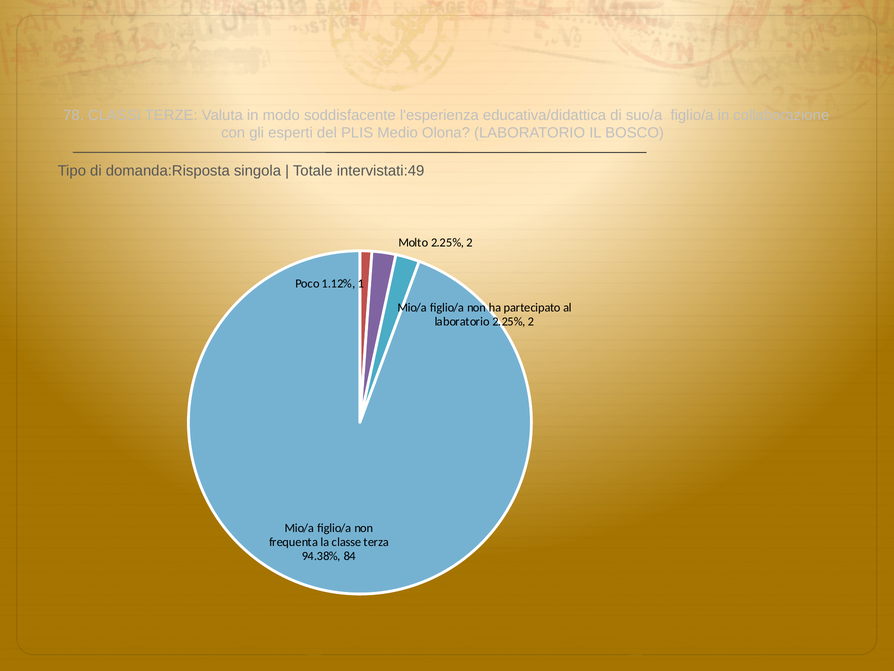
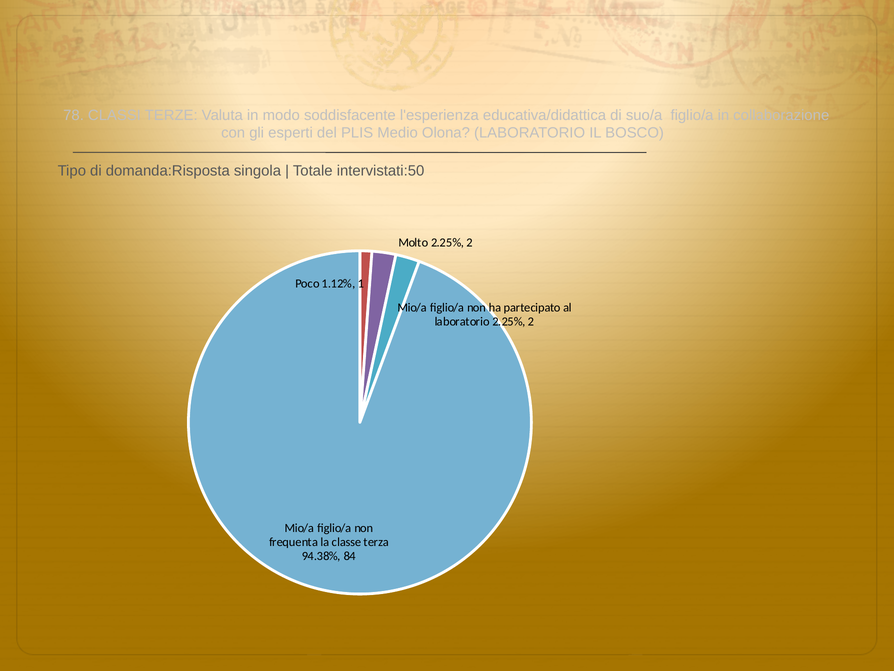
intervistati:49: intervistati:49 -> intervistati:50 (381, 171)
